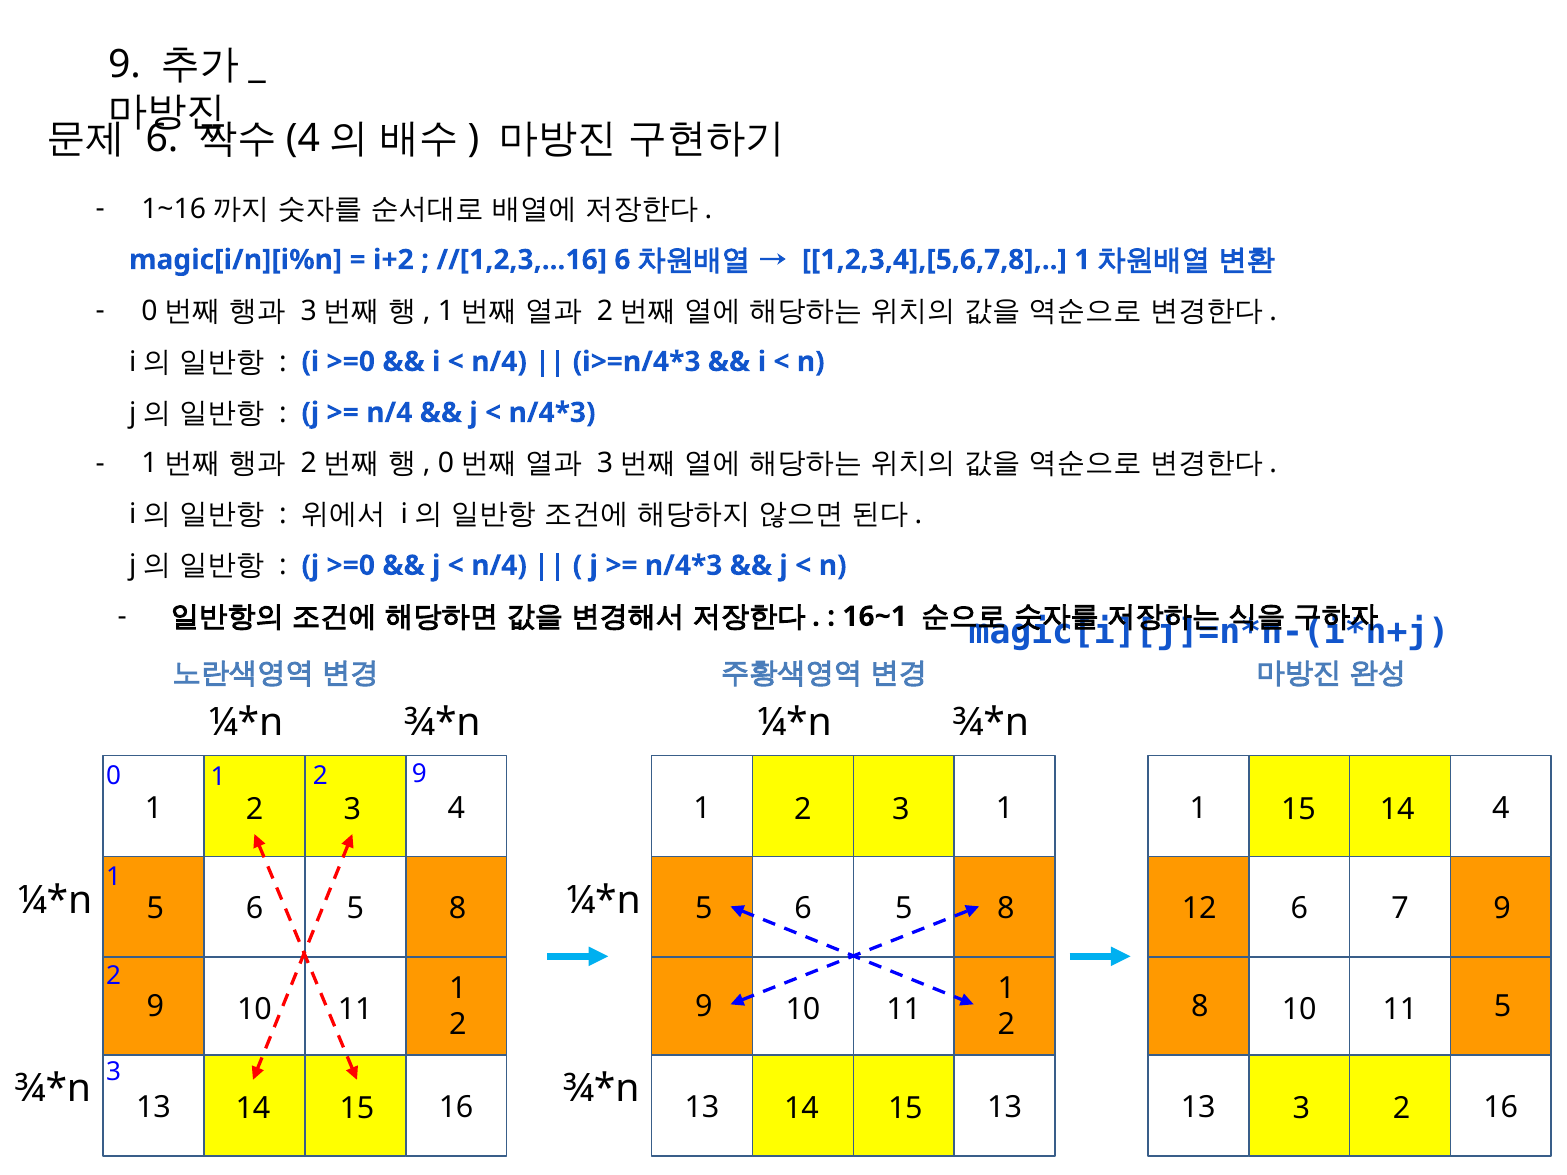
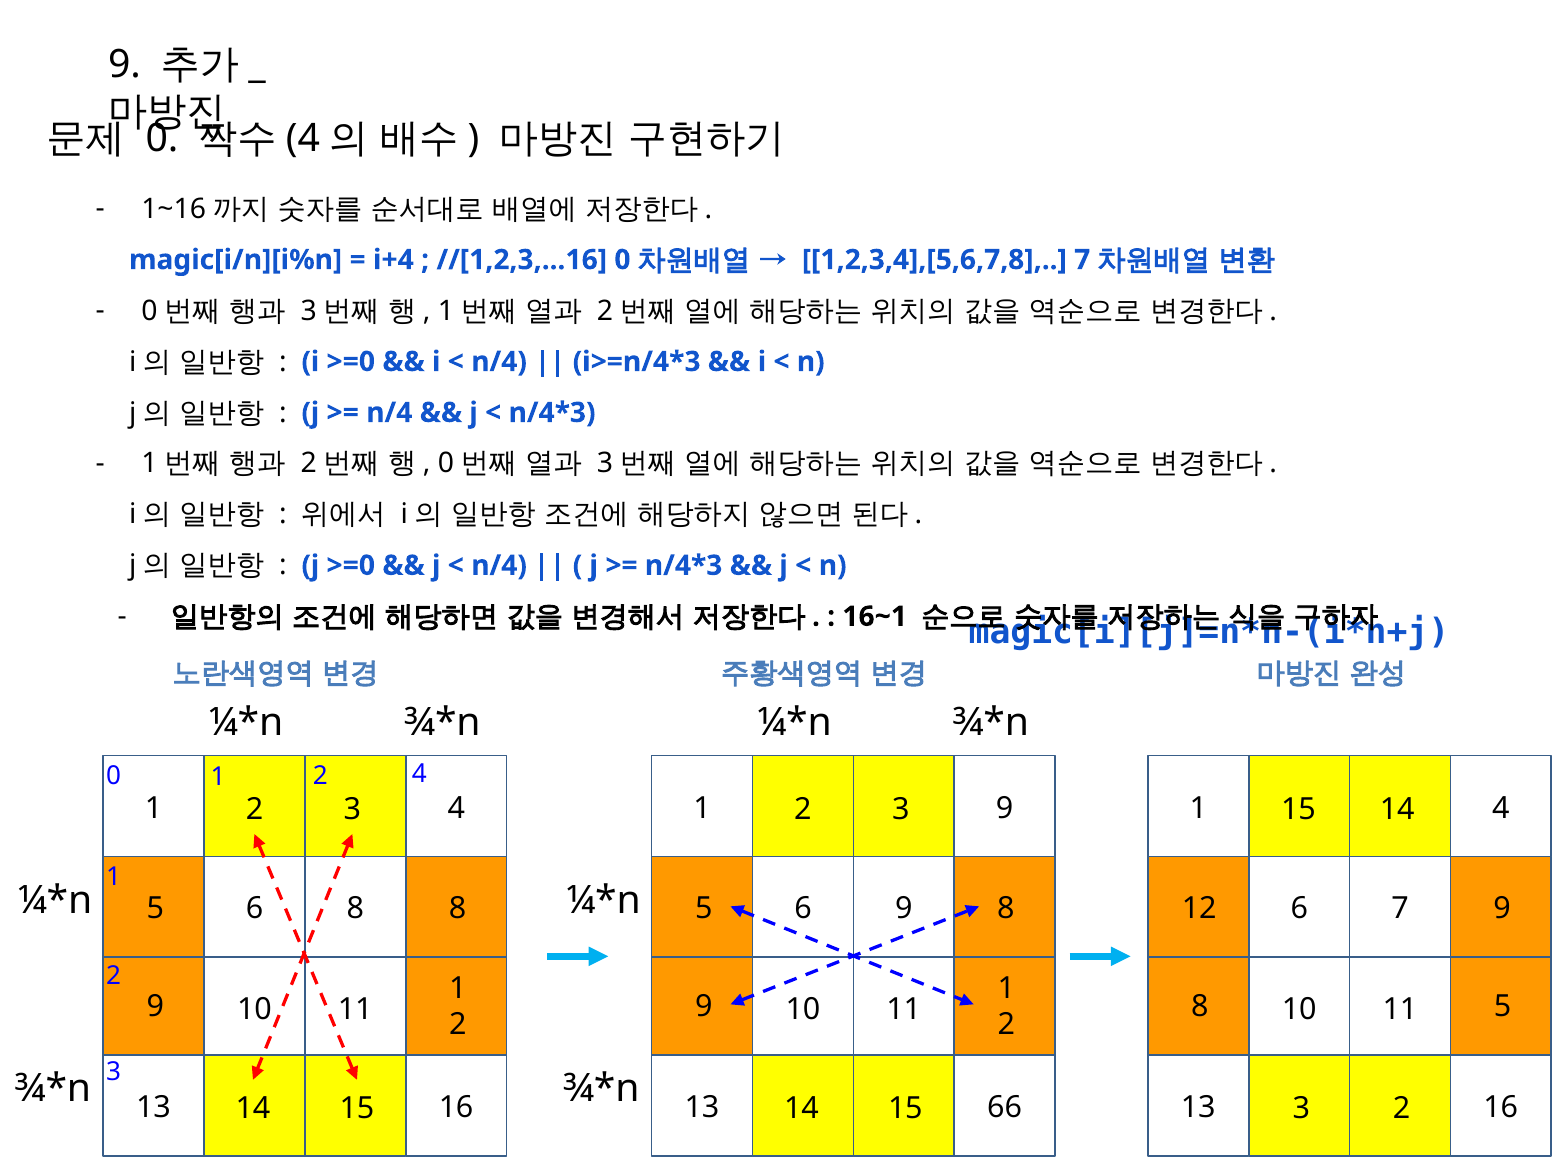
6: 6 -> 0 (162, 138)
i+2: i+2 -> i+4 (393, 260)
//[1,2,3,...16 6: 6 -> 0 (622, 260)
1,2,3,4],[5,6,7,8 1: 1 -> 7 (1082, 260)
2 9: 9 -> 4 (419, 774)
1: 1 -> 9 (1005, 808)
5: 5 -> 8 (355, 909)
5: 5 -> 9 (904, 909)
13: 13 -> 66 (1005, 1108)
